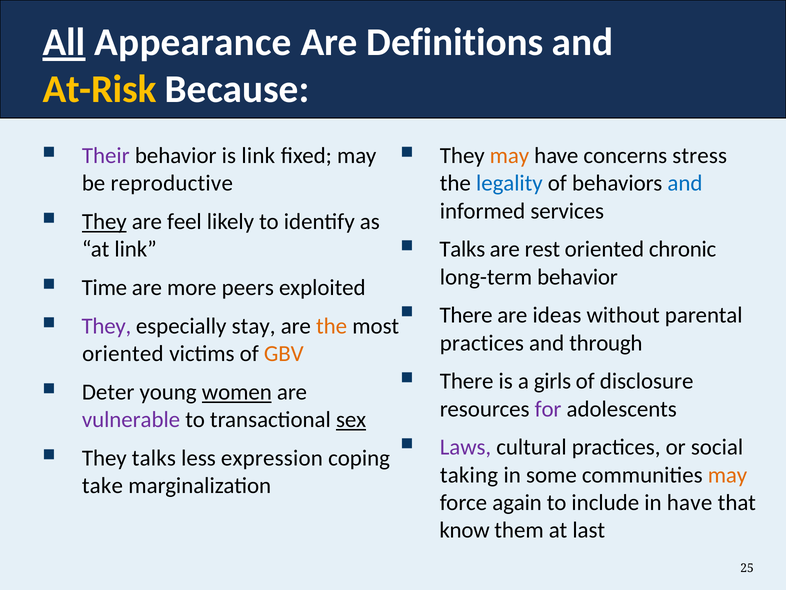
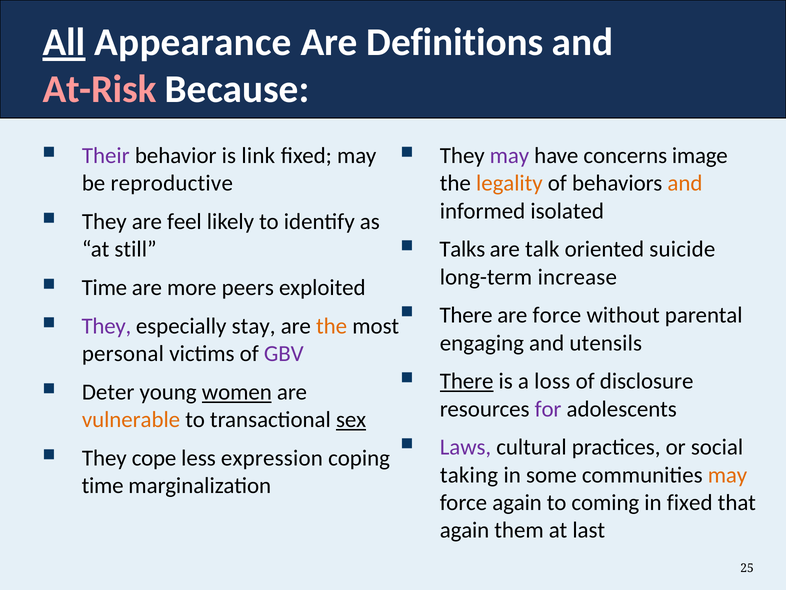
At-Risk colour: yellow -> pink (99, 89)
may colour: orange -> purple (509, 156)
stress: stress -> image (700, 156)
legality colour: blue -> orange (509, 183)
and colour: blue -> orange (685, 183)
services: services -> isolated (567, 211)
They underline: present -> none (104, 222)
rest: rest -> talk (542, 249)
chronic: chronic -> suicide (682, 249)
at link: link -> still (136, 249)
long-term behavior: behavior -> increase (577, 277)
are ideas: ideas -> force (557, 315)
practices: practices -> engaging (482, 343)
through: through -> utensils (606, 343)
oriented: oriented -> personal (123, 354)
GBV colour: orange -> purple (284, 354)
There underline: none -> present (467, 381)
girls: girls -> loss (552, 381)
vulnerable colour: purple -> orange (131, 420)
They talks: talks -> cope (154, 458)
take: take -> time (103, 485)
include: include -> coming (605, 502)
in have: have -> fixed (690, 502)
know: know -> again (465, 530)
